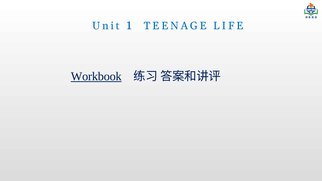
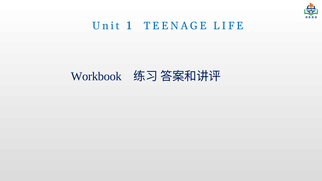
Workbook underline: present -> none (96, 76)
